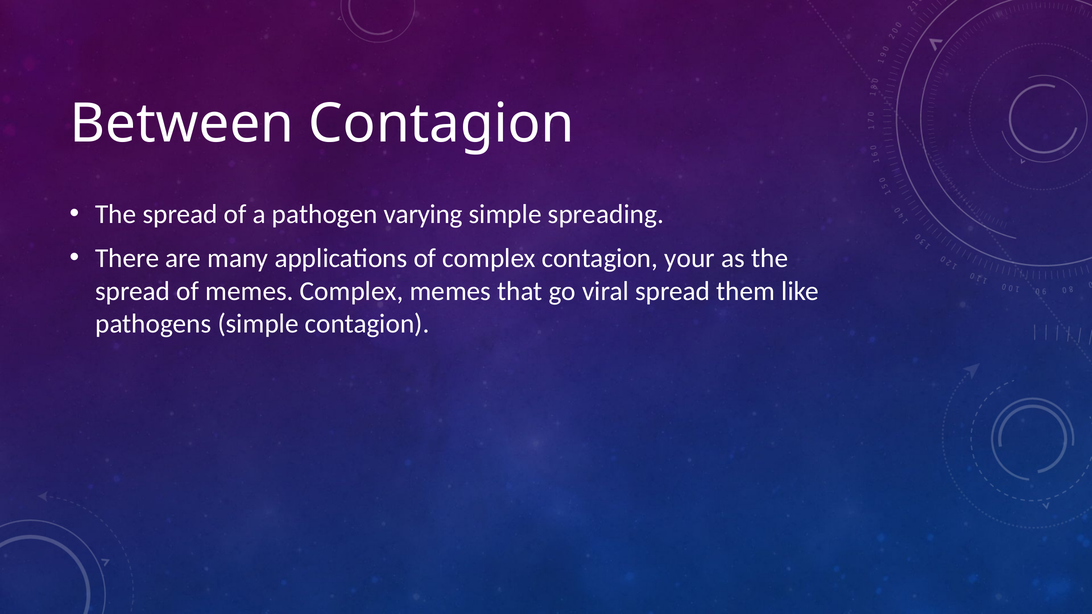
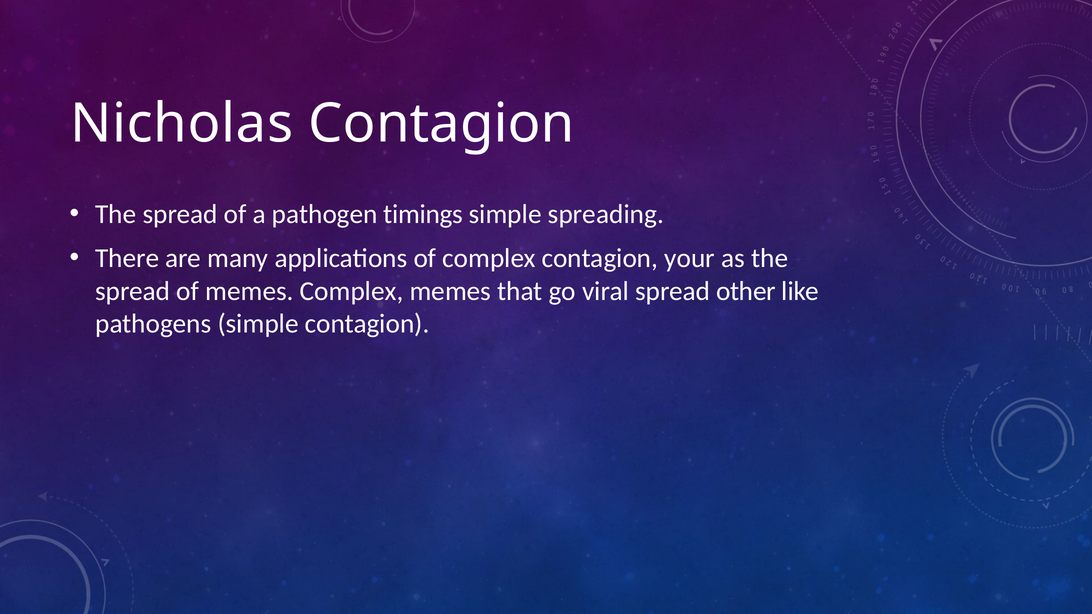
Between: Between -> Nicholas (182, 124)
varying: varying -> timings (423, 214)
them: them -> other (746, 291)
